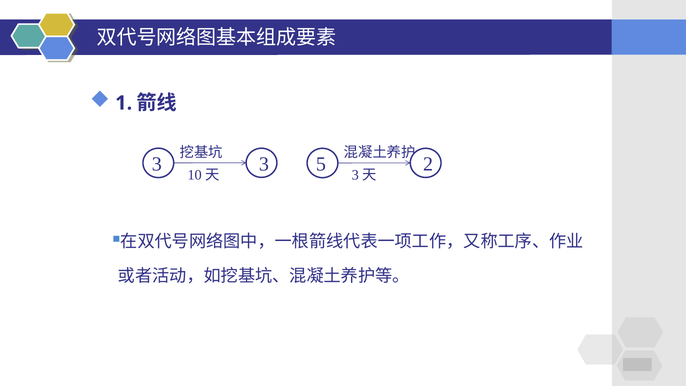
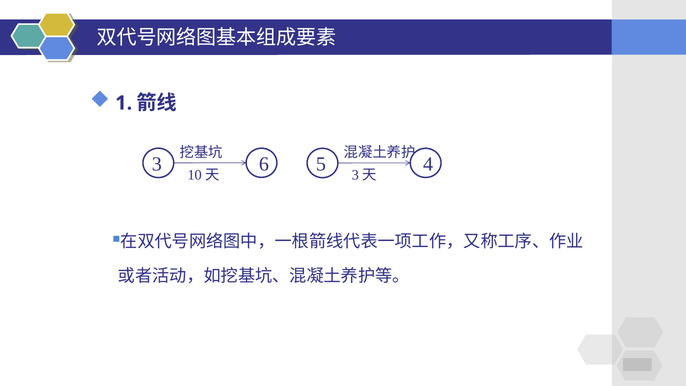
3 3: 3 -> 6 (264, 164)
2: 2 -> 4 (428, 164)
